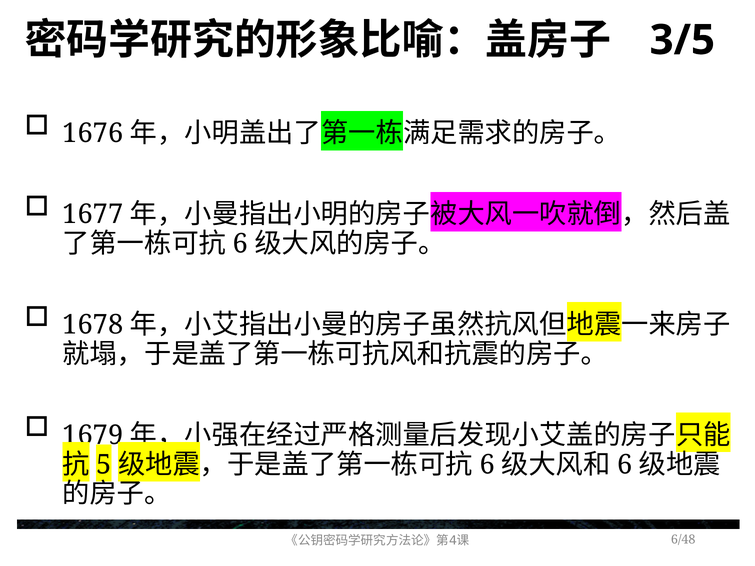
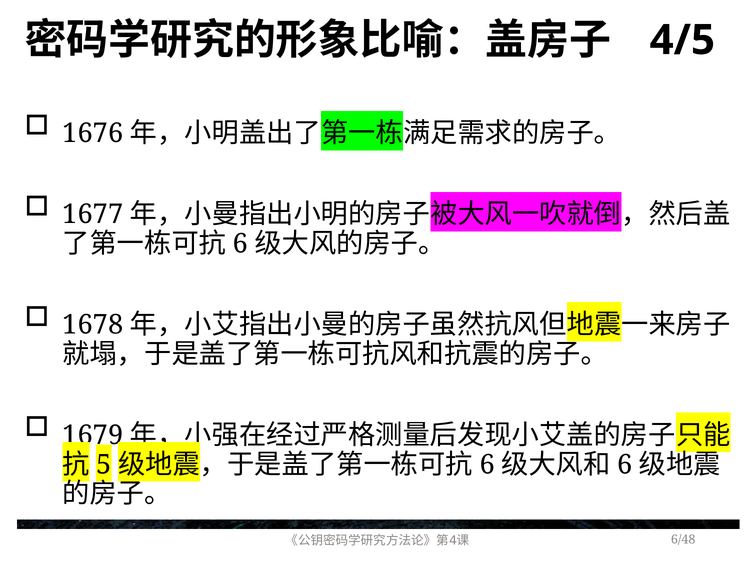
3/5: 3/5 -> 4/5 (682, 40)
